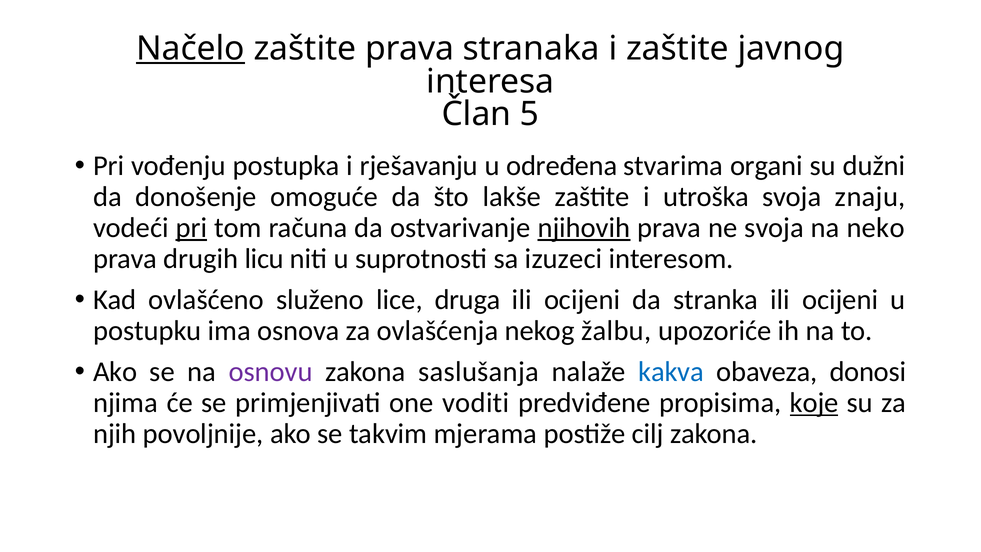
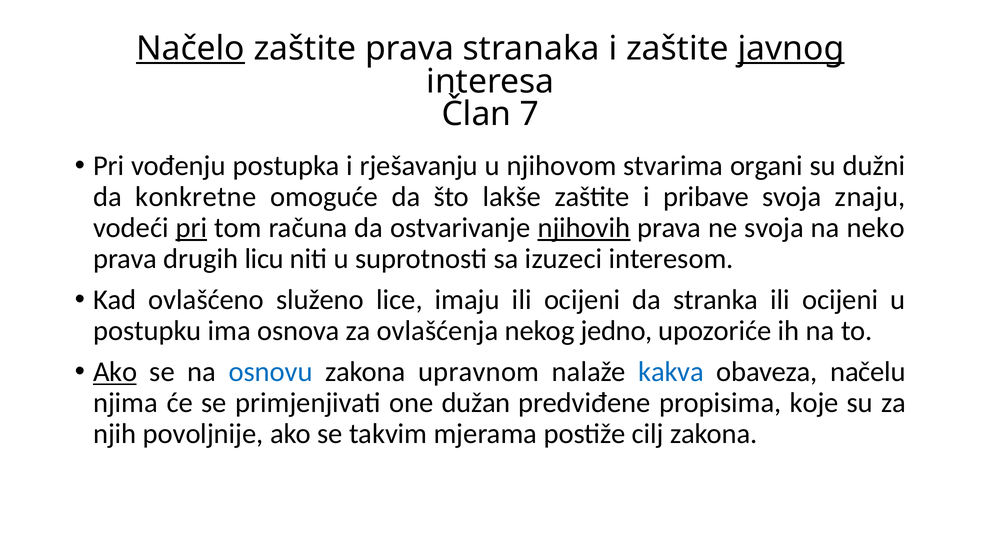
javnog underline: none -> present (791, 49)
5: 5 -> 7 (530, 114)
određena: određena -> njihovom (562, 166)
donošenje: donošenje -> konkretne (196, 197)
utroška: utroška -> pribave (706, 197)
druga: druga -> imaju (467, 300)
žalbu: žalbu -> jedno (617, 331)
Ako underline: none -> present (115, 372)
osnovu colour: purple -> blue (271, 372)
saslušanja: saslušanja -> upravnom (479, 372)
donosi: donosi -> načelu (868, 372)
voditi: voditi -> dužan (476, 403)
koje underline: present -> none (814, 403)
